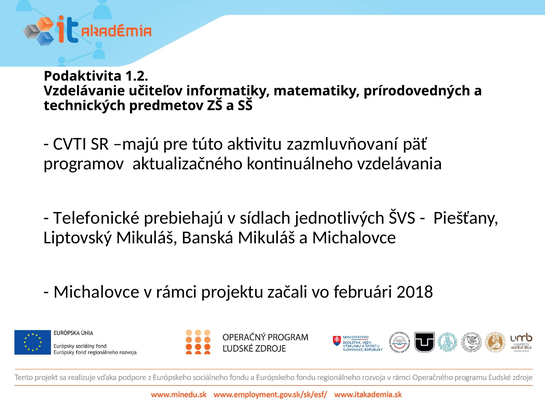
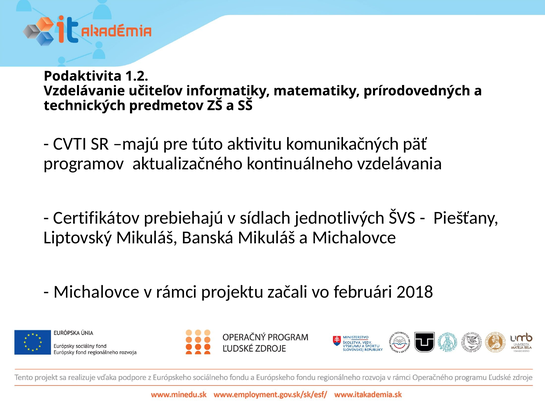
zazmluvňovaní: zazmluvňovaní -> komunikačných (343, 144)
Telefonické: Telefonické -> Certifikátov (96, 218)
